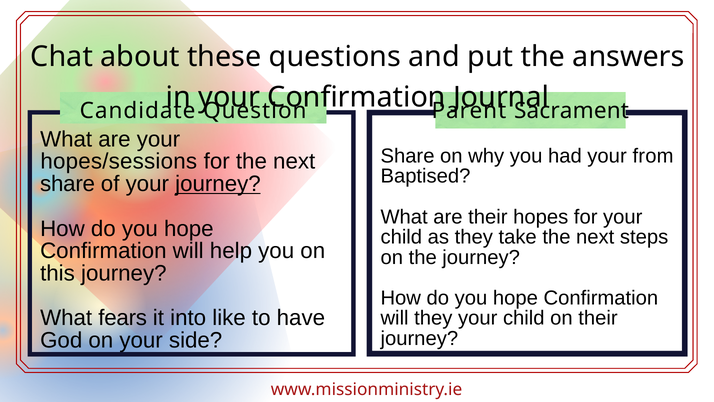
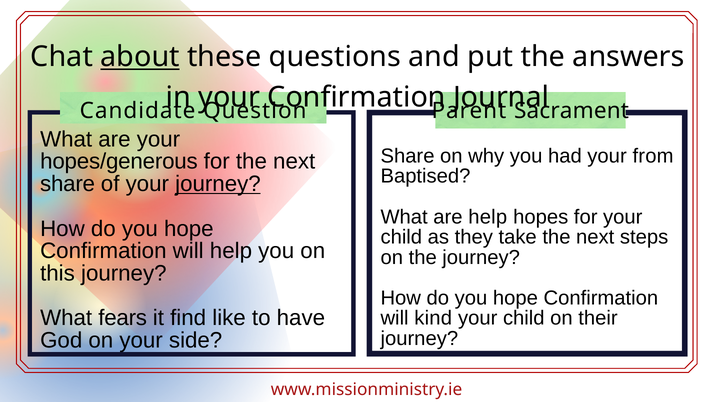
about underline: none -> present (140, 57)
hopes/sessions: hopes/sessions -> hopes/generous (119, 161)
are their: their -> help (488, 217)
into: into -> find (188, 318)
will they: they -> kind (433, 318)
